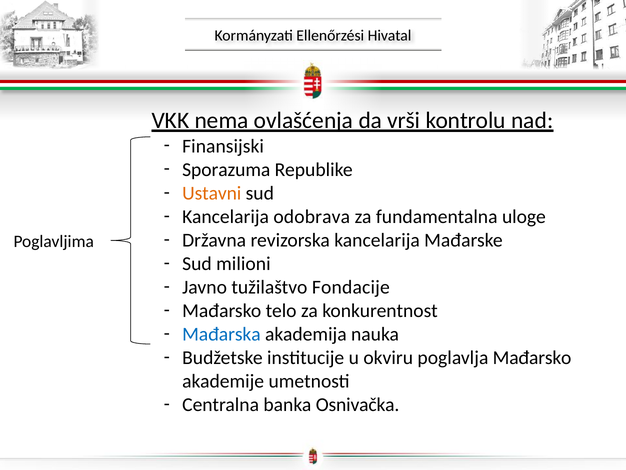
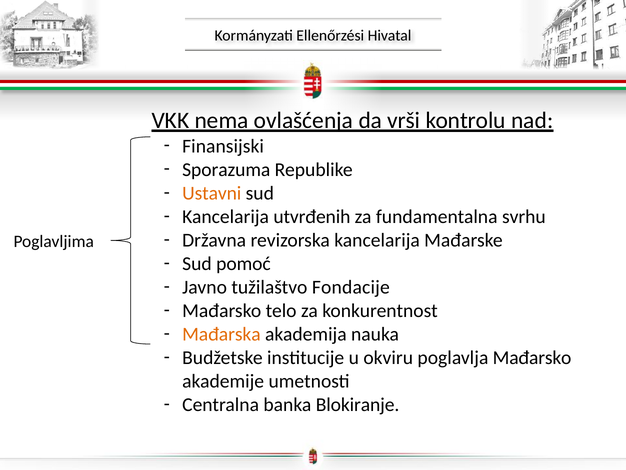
odobrava: odobrava -> utvrđenih (312, 216)
uloge: uloge -> svrhu (524, 216)
milioni: milioni -> pomoć (243, 263)
Mađarska colour: blue -> orange (221, 334)
Osnivačka: Osnivačka -> Blokiranje (358, 404)
